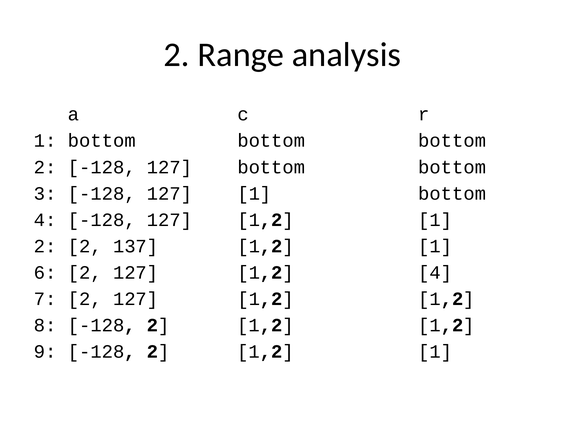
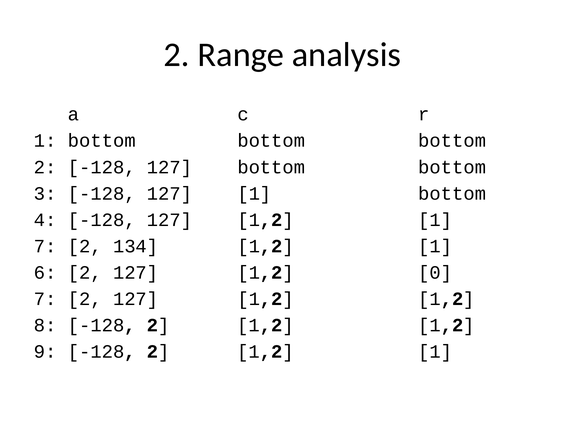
2: 2 -> 7 (45, 246)
137: 137 -> 134 (136, 246)
1,2 4: 4 -> 0 (435, 272)
